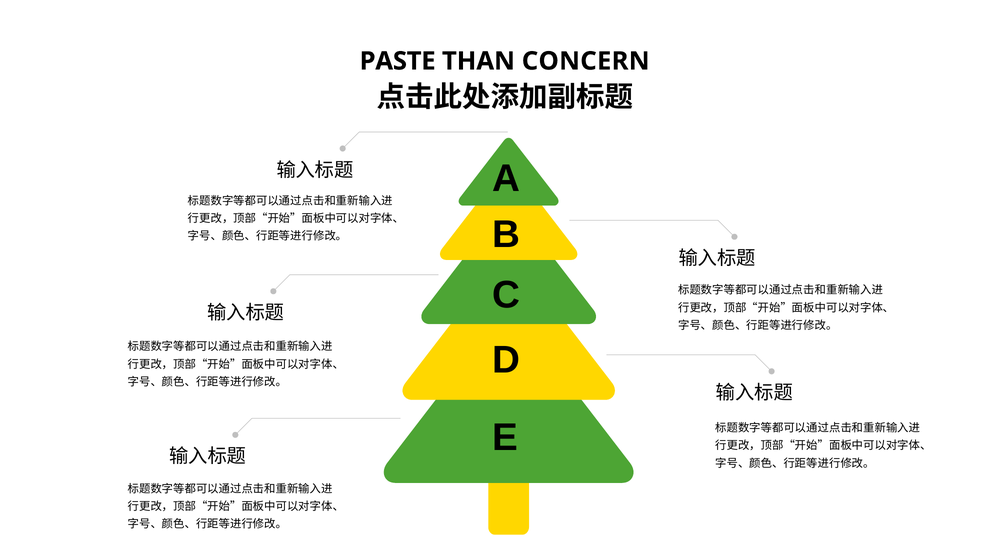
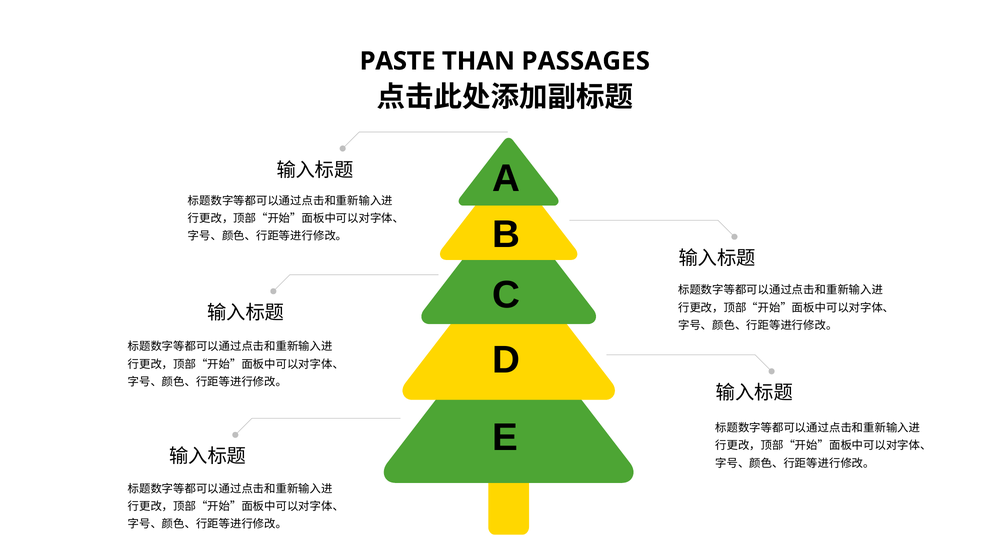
CONCERN: CONCERN -> PASSAGES (586, 61)
